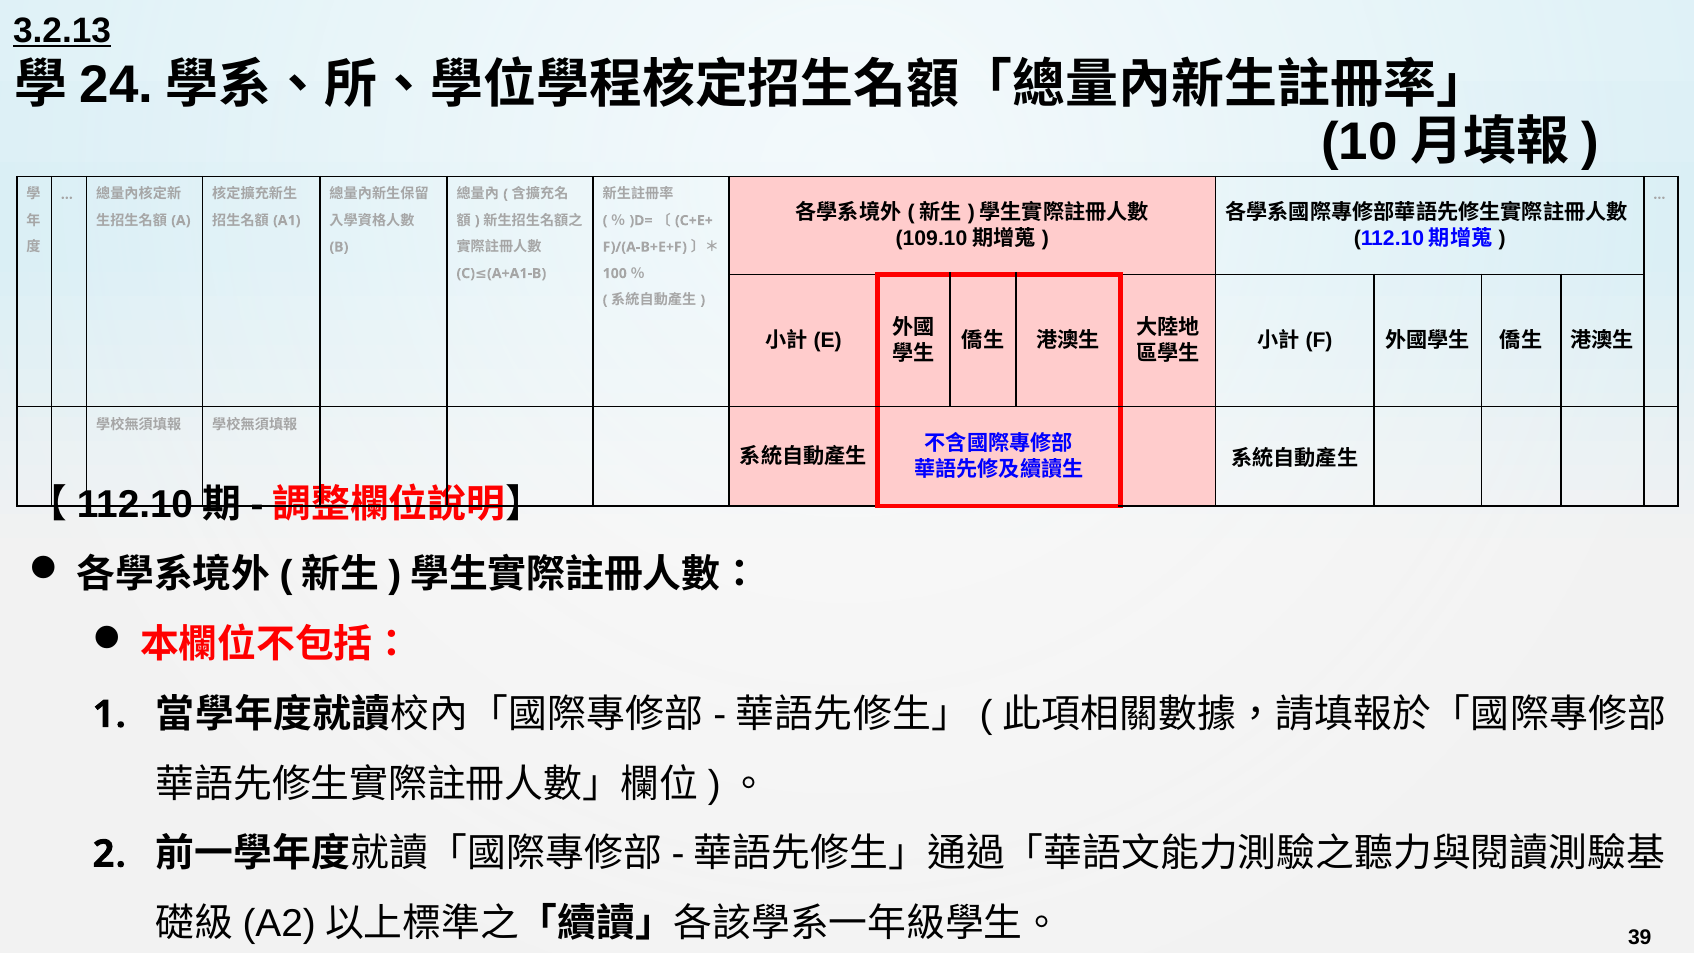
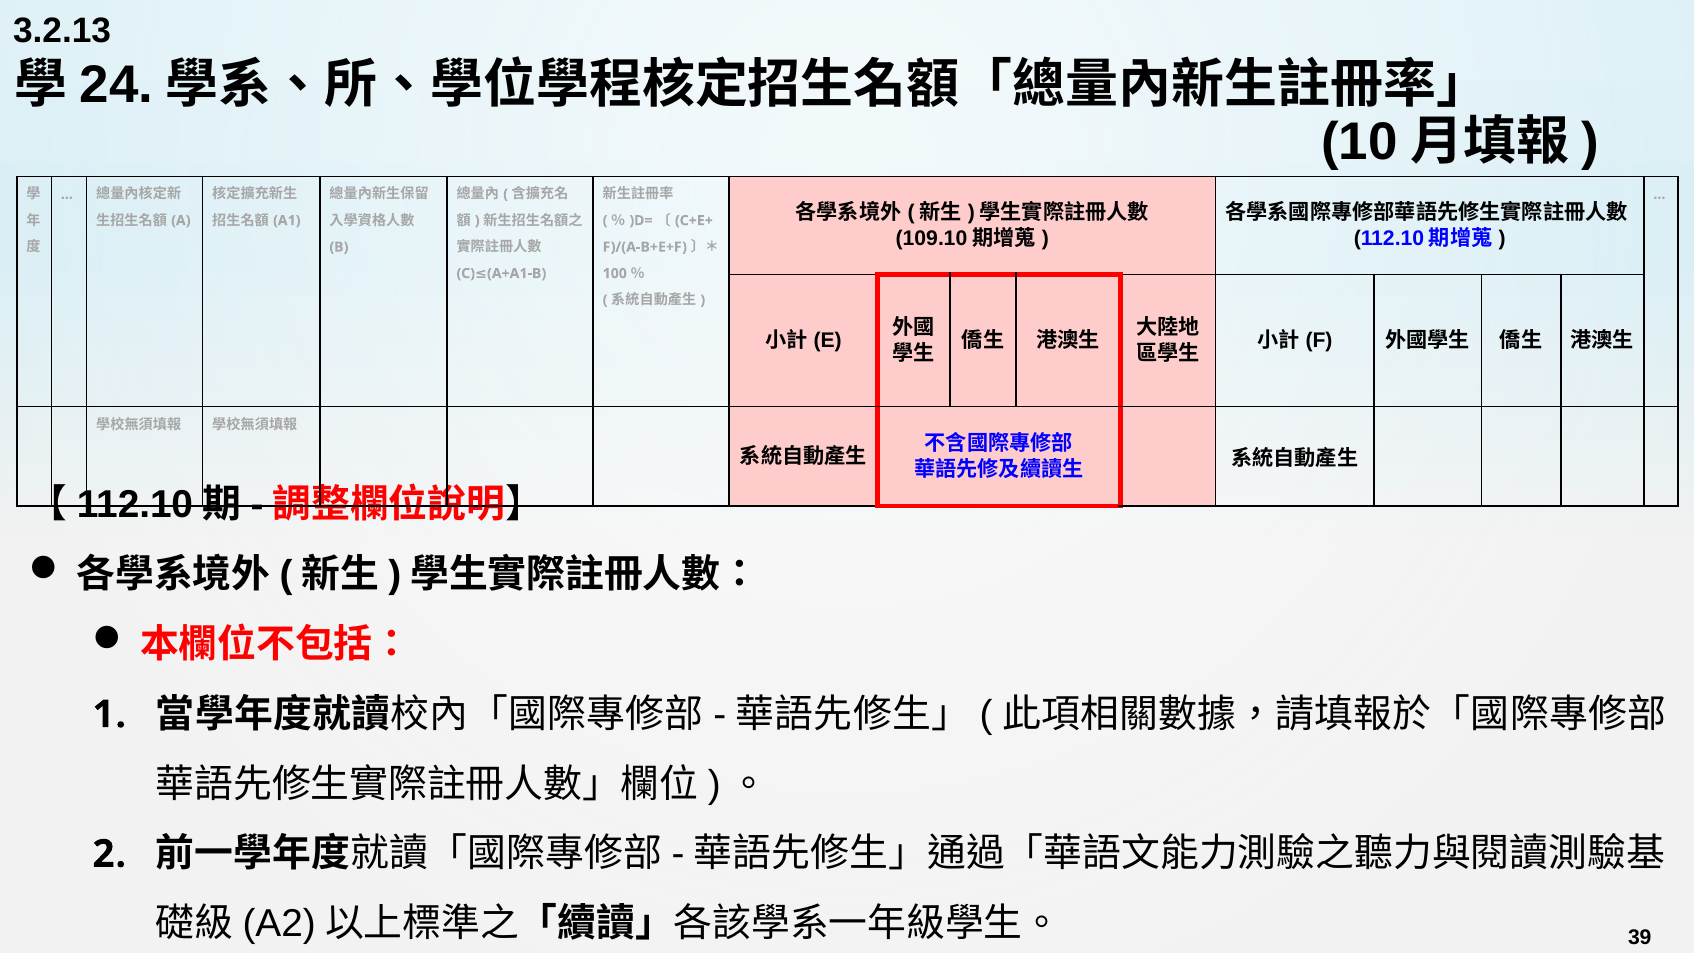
3.2.13 underline: present -> none (62, 31)
